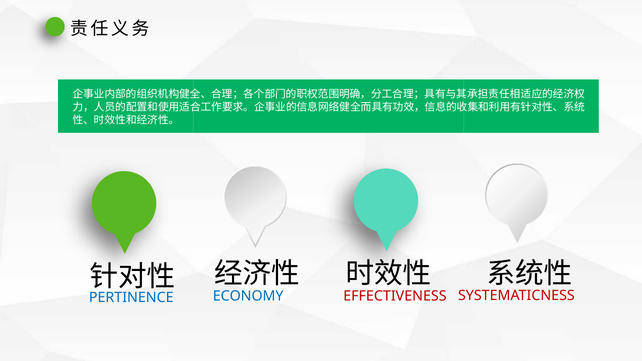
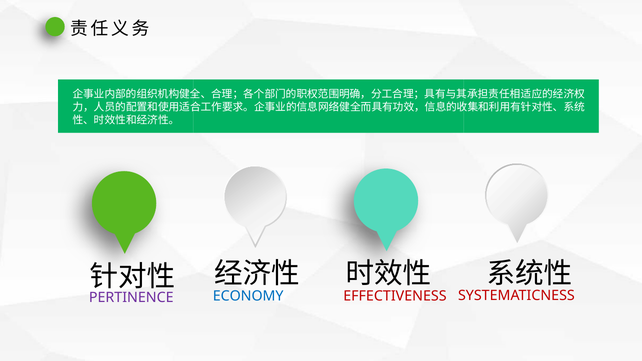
PERTINENCE colour: blue -> purple (131, 298)
